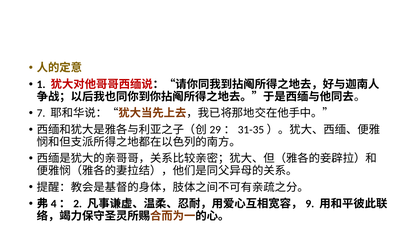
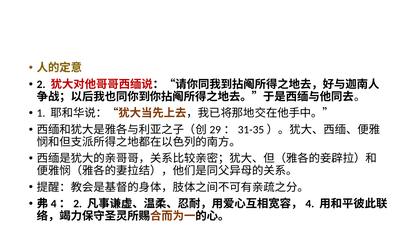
1: 1 -> 2 (41, 84)
7: 7 -> 1 (41, 113)
9: 9 -> 4 (310, 204)
